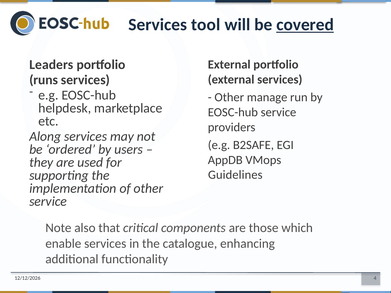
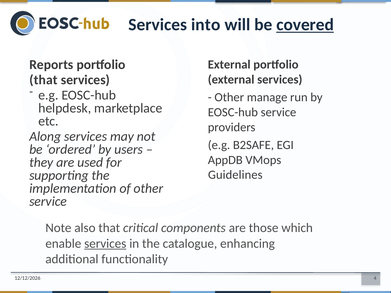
tool: tool -> into (206, 25)
Leaders: Leaders -> Reports (51, 65)
runs: runs -> that (44, 80)
services underline: none -> present (105, 244)
